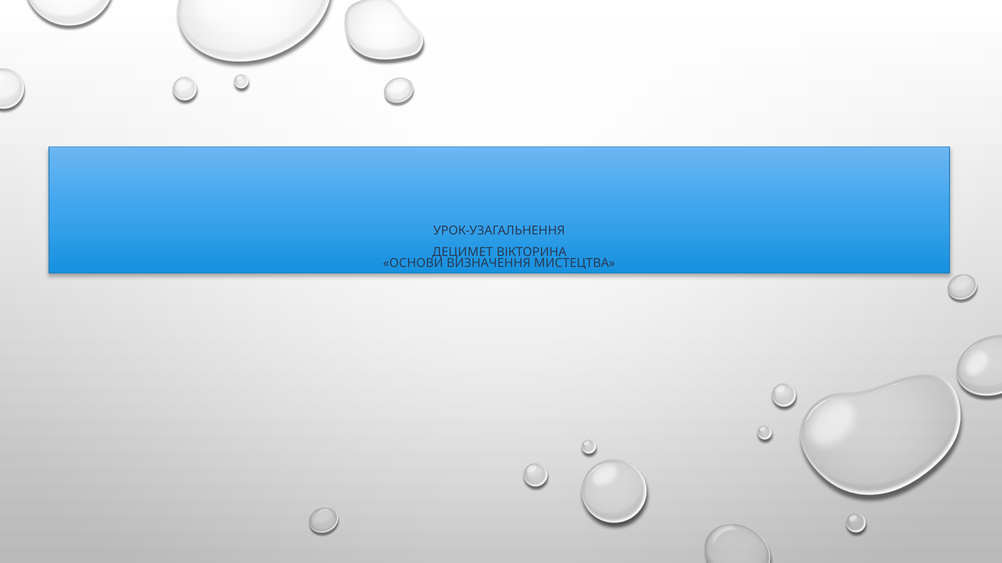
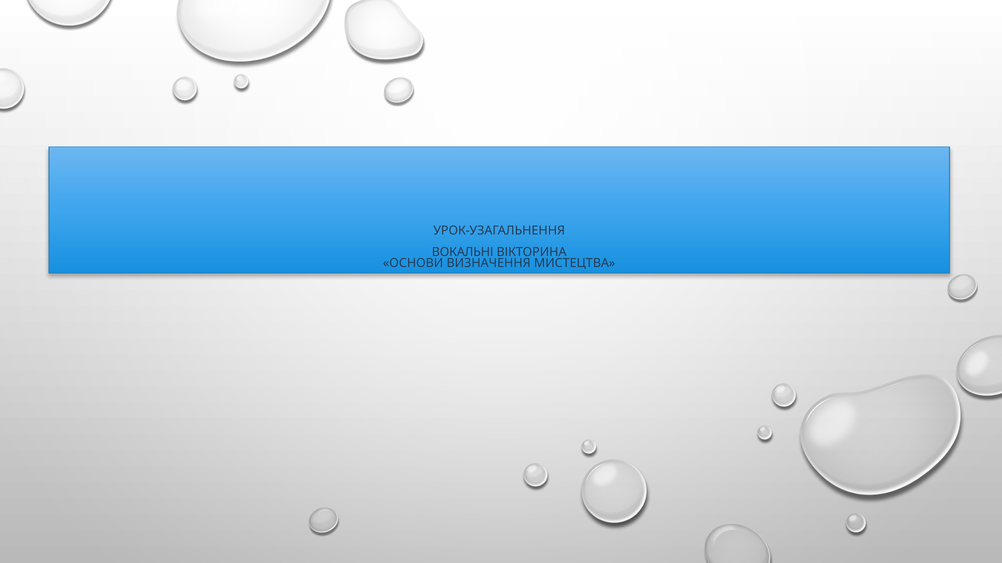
ДЕЦИМЕТ: ДЕЦИМЕТ -> ВОКАЛЬНІ (463, 253)
